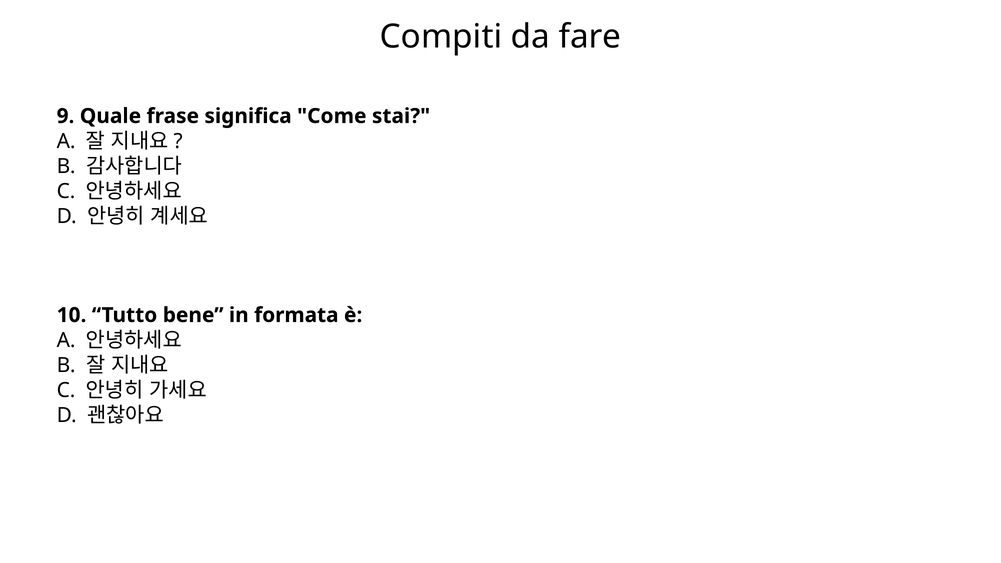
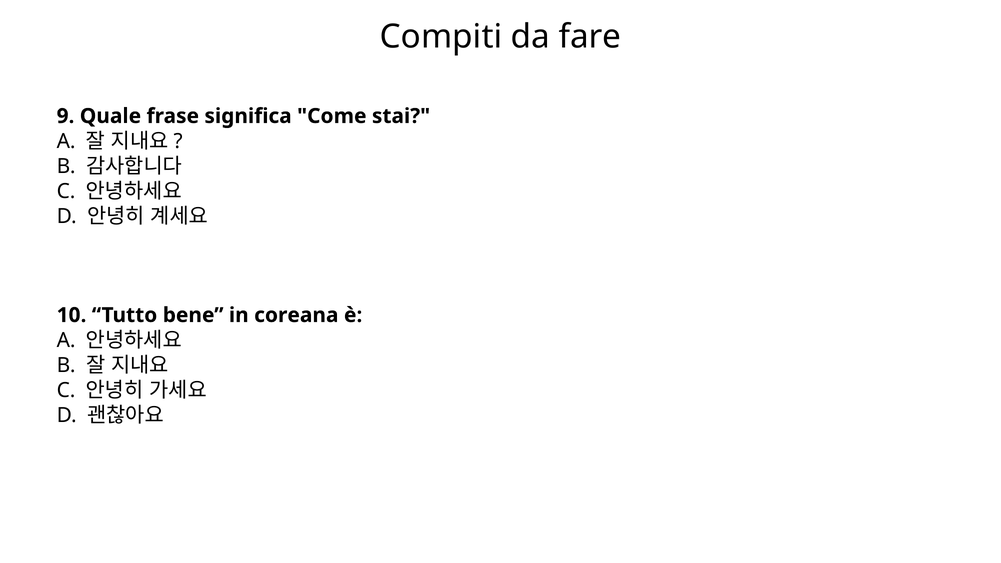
formata: formata -> coreana (296, 315)
